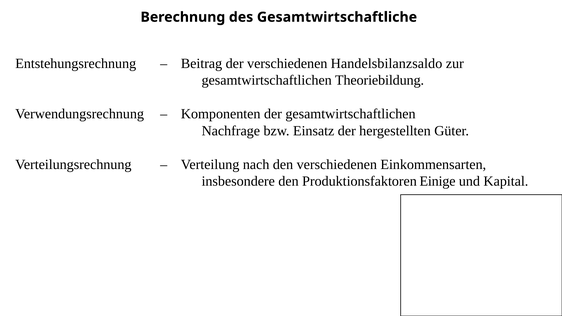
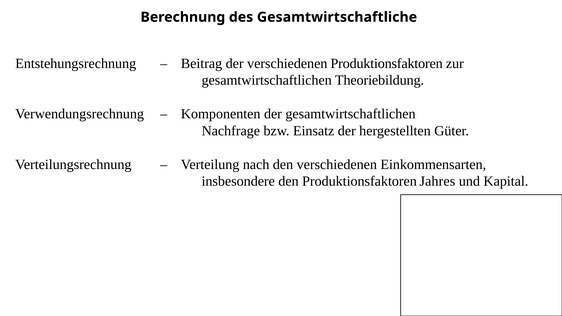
verschiedenen Handelsbilanzsaldo: Handelsbilanzsaldo -> Produktionsfaktoren (387, 63)
Einige: Einige -> Jahres (437, 181)
